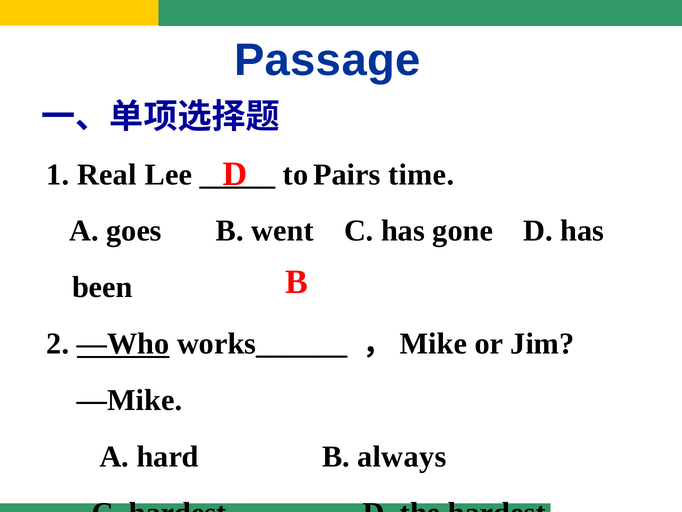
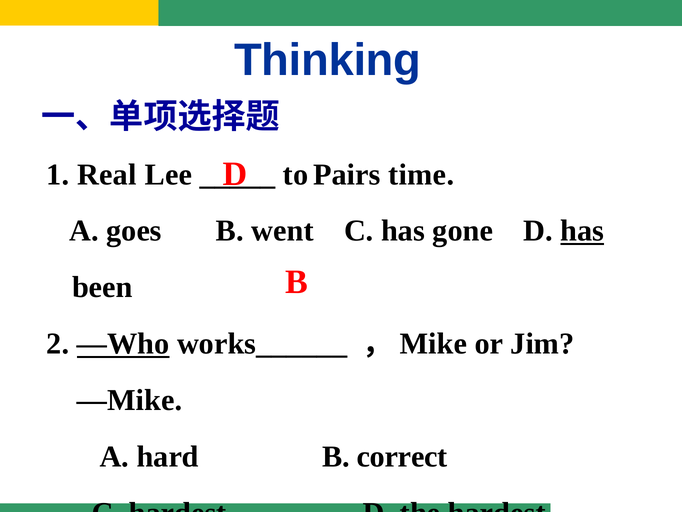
Passage: Passage -> Thinking (328, 60)
has underline: none -> present (582, 231)
always: always -> correct (402, 456)
